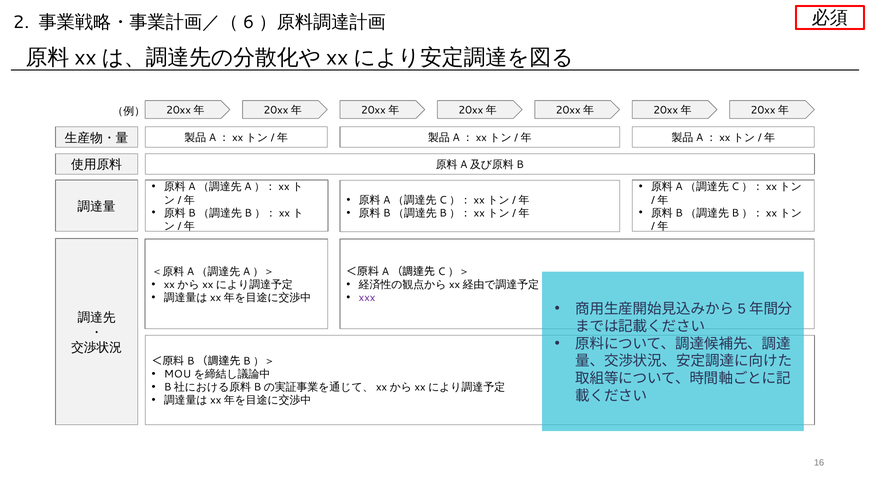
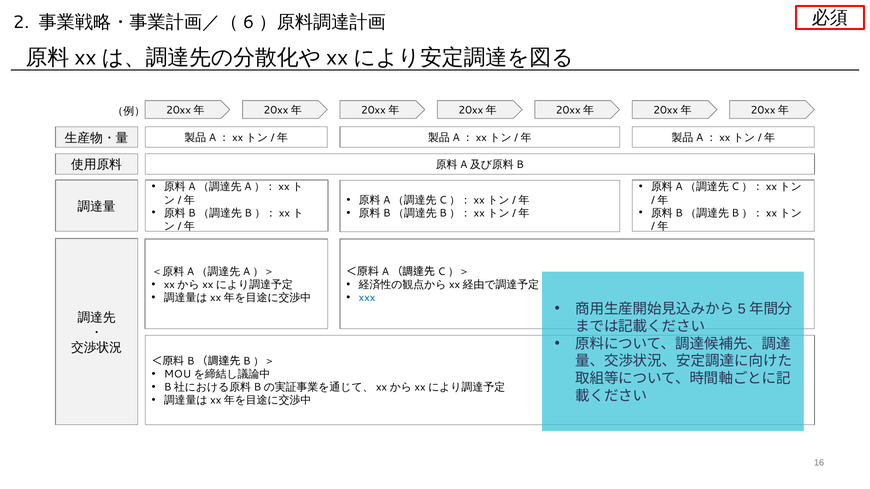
xxx colour: purple -> blue (367, 298)
